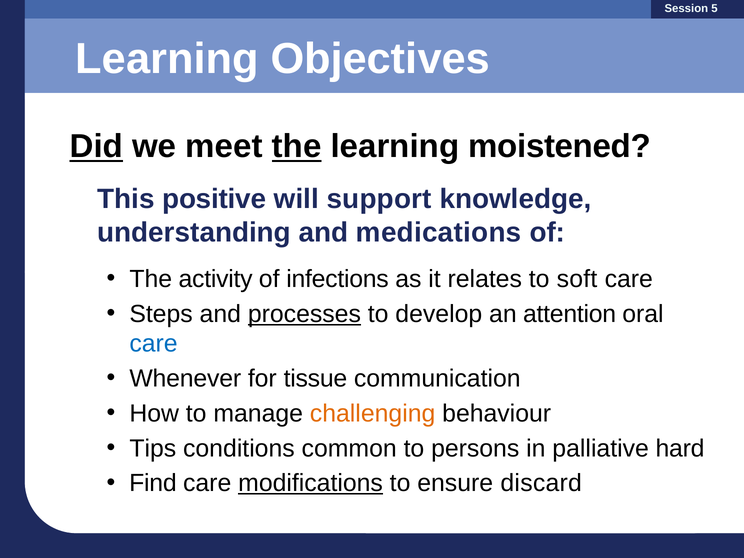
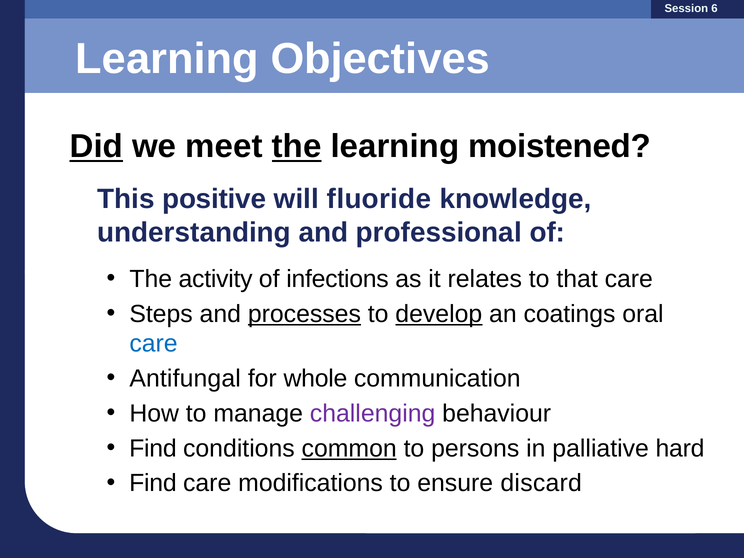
5: 5 -> 6 (714, 8)
support: support -> fluoride (379, 199)
medications: medications -> professional (439, 232)
soft: soft -> that (577, 279)
develop underline: none -> present (439, 314)
attention: attention -> coatings (570, 314)
Whenever: Whenever -> Antifungal (185, 379)
tissue: tissue -> whole (315, 379)
challenging colour: orange -> purple (373, 413)
Tips: Tips -> Find (153, 448)
common underline: none -> present (349, 448)
modifications underline: present -> none (311, 483)
